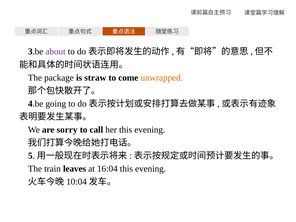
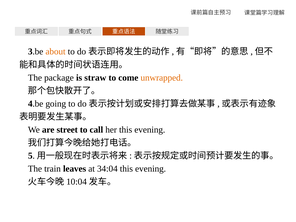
about colour: purple -> orange (56, 52)
sorry: sorry -> street (67, 130)
16:04: 16:04 -> 34:04 (107, 169)
